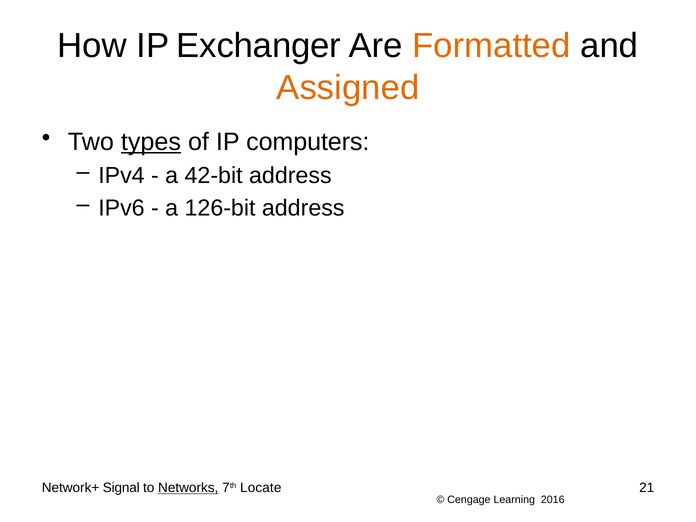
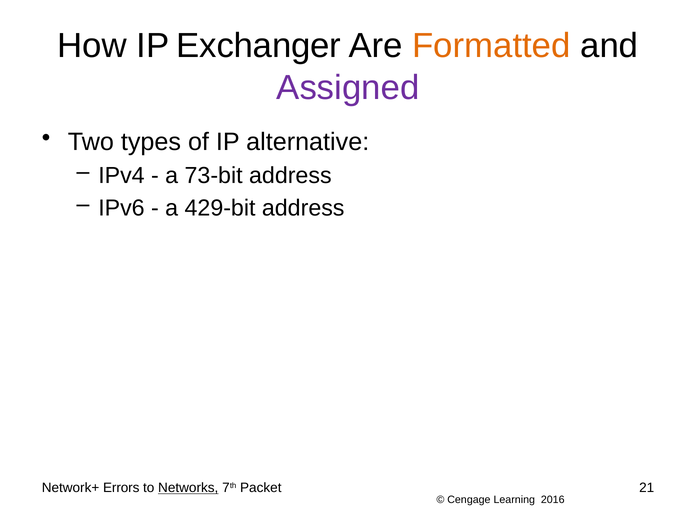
Assigned colour: orange -> purple (348, 88)
types underline: present -> none (151, 142)
computers: computers -> alternative (308, 142)
42-bit: 42-bit -> 73-bit (214, 176)
126-bit: 126-bit -> 429-bit (220, 208)
Signal: Signal -> Errors (121, 488)
Locate: Locate -> Packet (261, 488)
